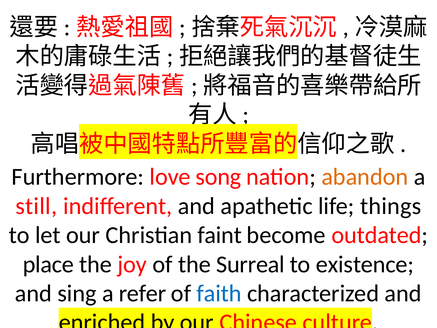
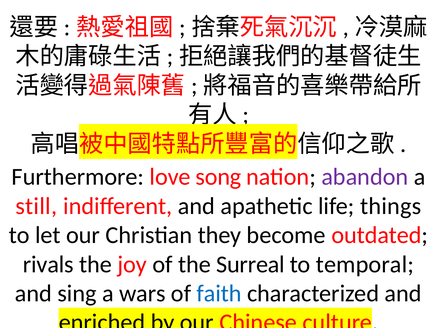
abandon colour: orange -> purple (365, 177)
faint: faint -> they (220, 235)
place: place -> rivals (48, 264)
existence: existence -> temporal (365, 264)
refer: refer -> wars (142, 293)
